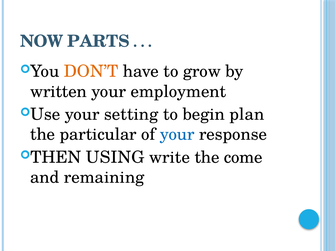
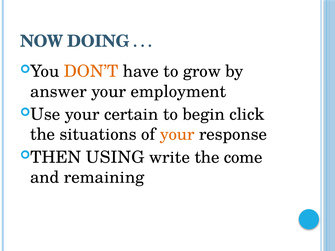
PARTS: PARTS -> DOING (98, 41)
written: written -> answer (58, 92)
setting: setting -> certain (131, 114)
plan: plan -> click (247, 114)
particular: particular -> situations (98, 135)
your colour: blue -> orange (177, 135)
